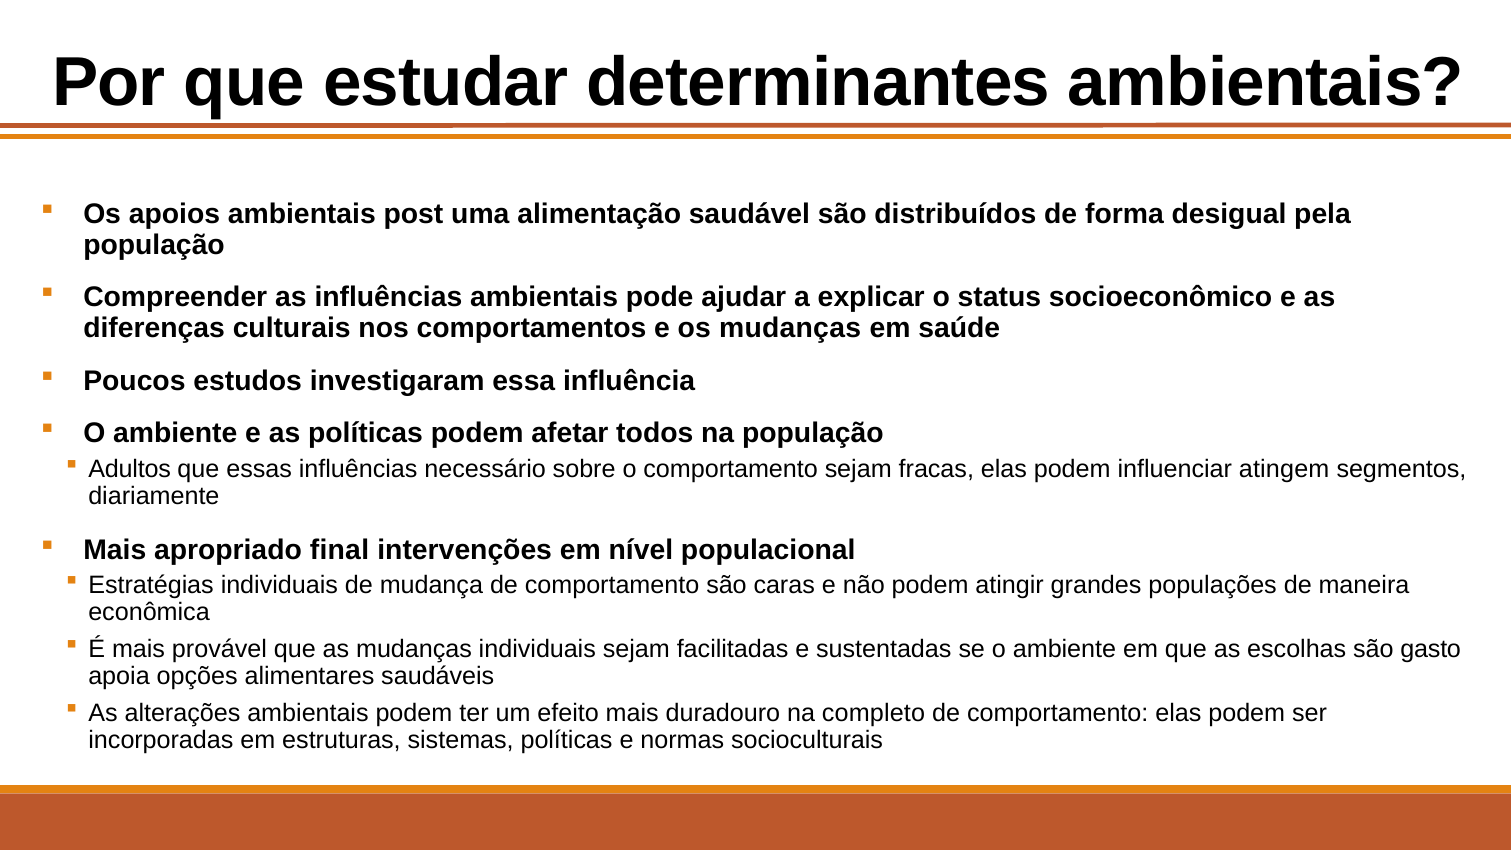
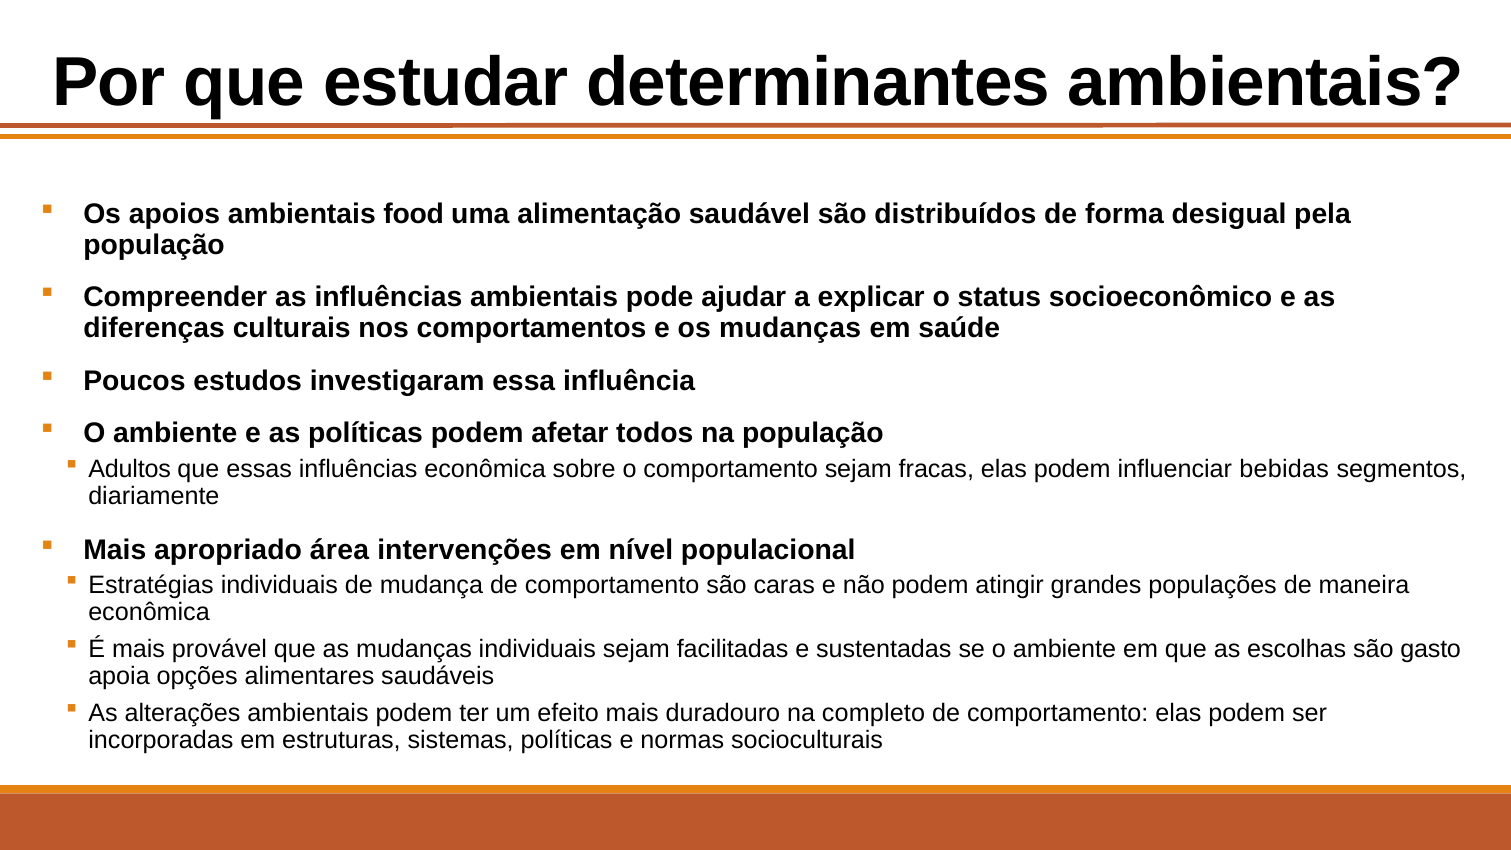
post: post -> food (414, 214)
influências necessário: necessário -> econômica (485, 469)
atingem: atingem -> bebidas (1284, 469)
final: final -> área (339, 550)
